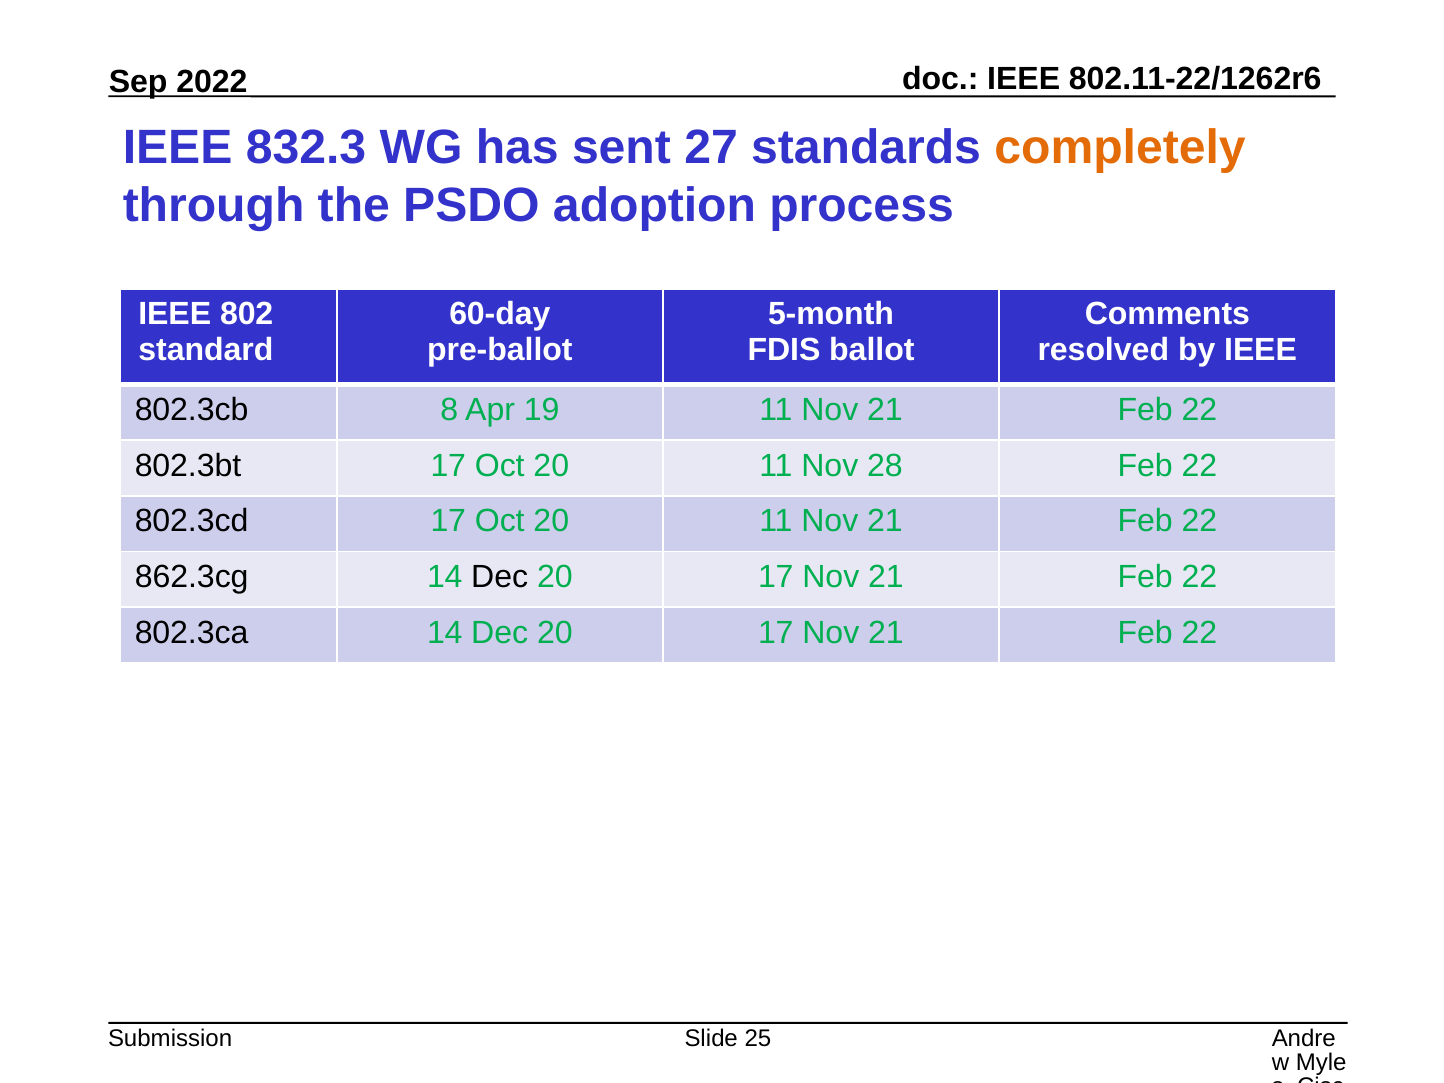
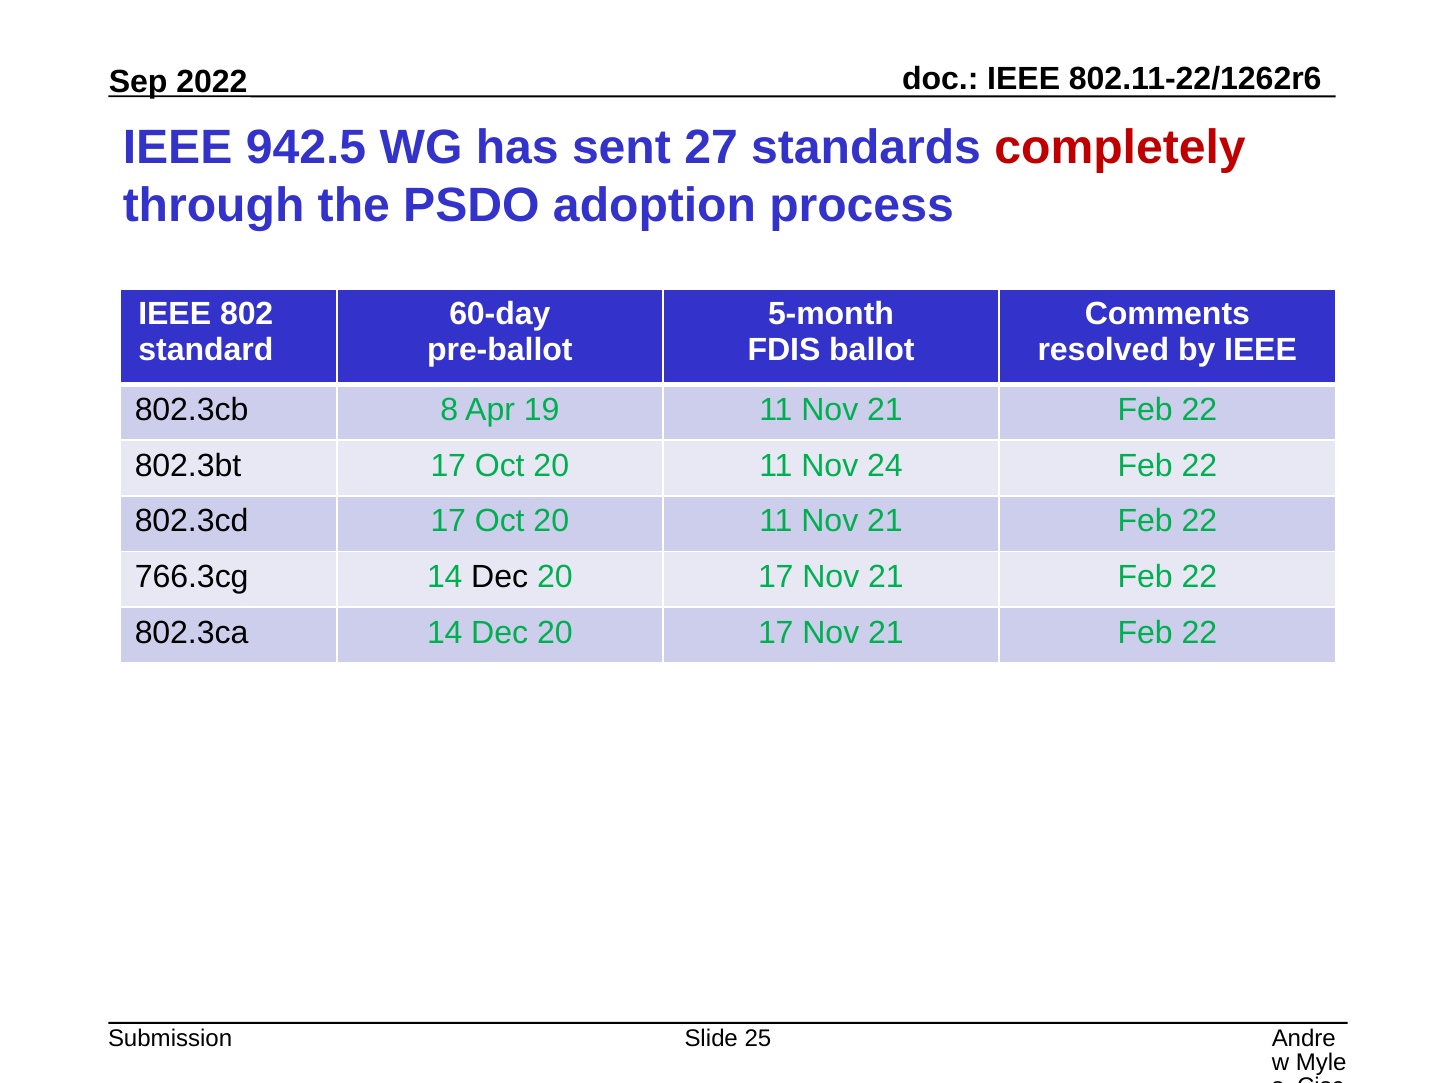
832.3: 832.3 -> 942.5 (306, 148)
completely colour: orange -> red (1120, 148)
28: 28 -> 24 (885, 466)
862.3cg: 862.3cg -> 766.3cg (192, 577)
